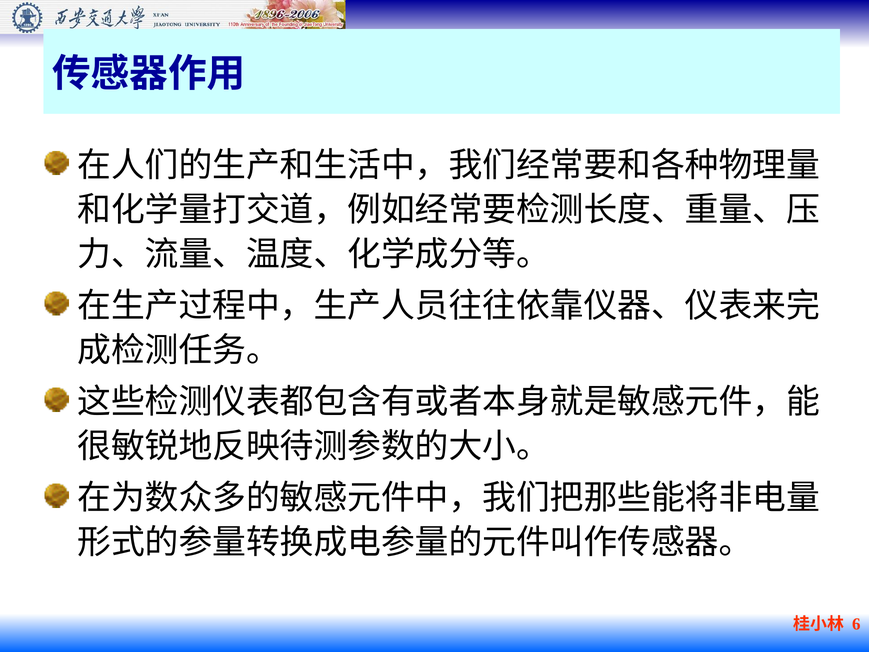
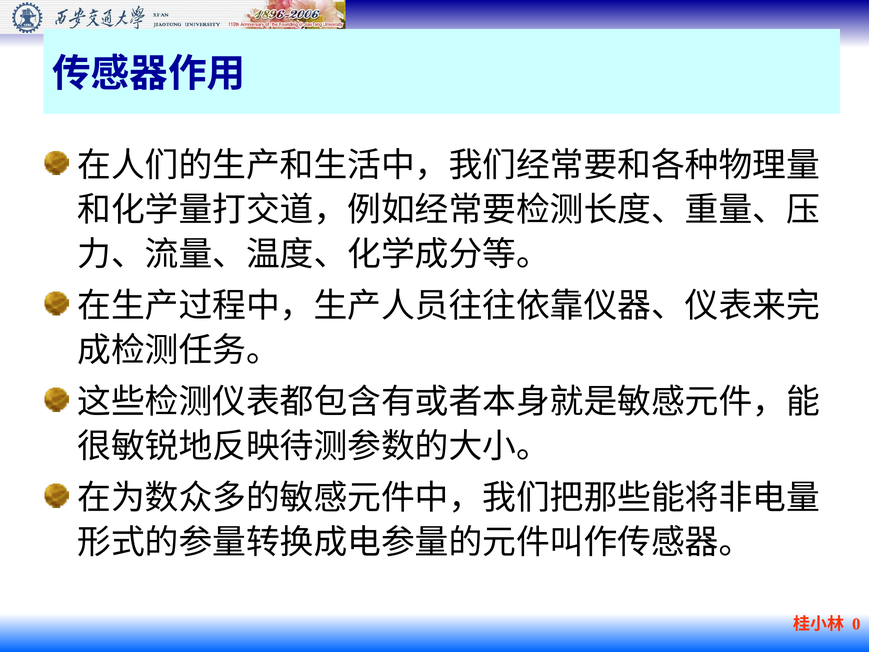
6: 6 -> 0 (856, 624)
